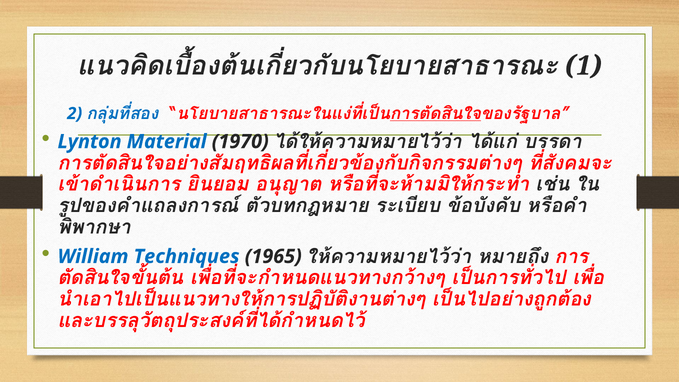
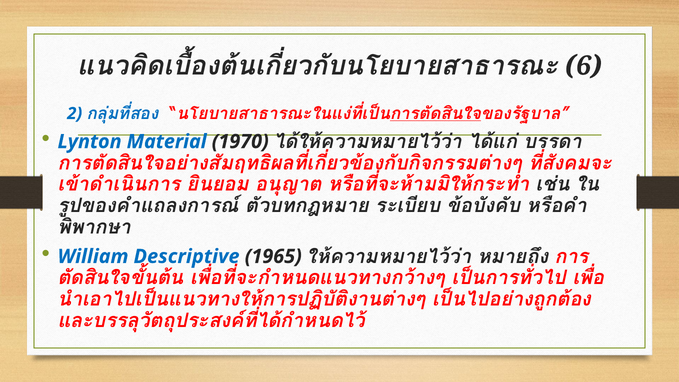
1: 1 -> 6 (583, 66)
Techniques: Techniques -> Descriptive (187, 256)
